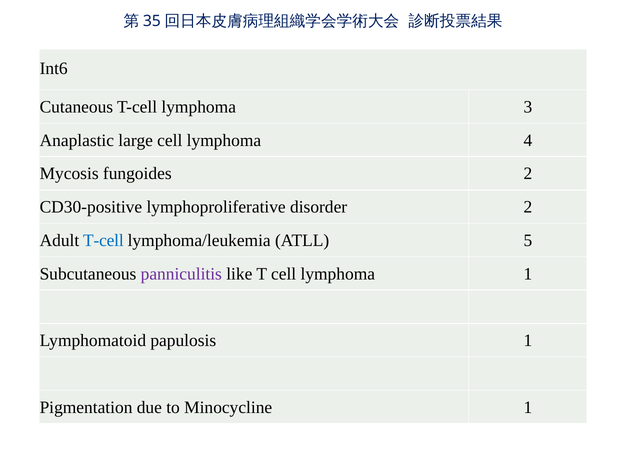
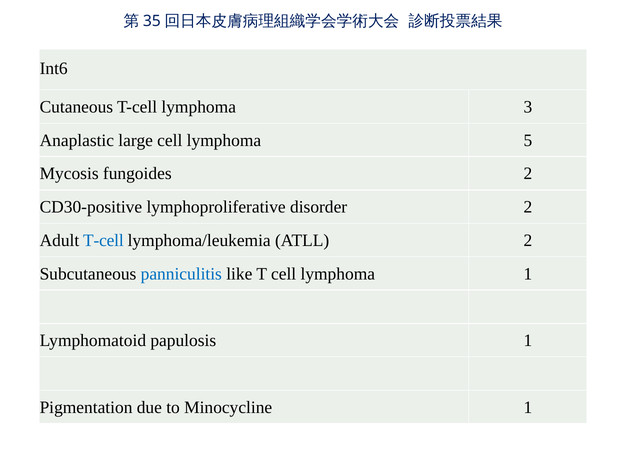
4: 4 -> 5 (528, 140)
ATLL 5: 5 -> 2 (528, 241)
panniculitis colour: purple -> blue (181, 274)
